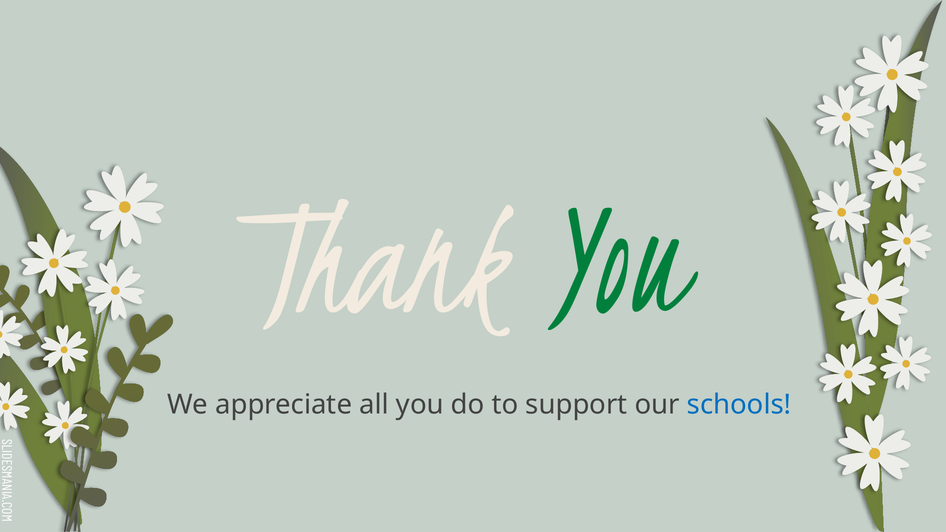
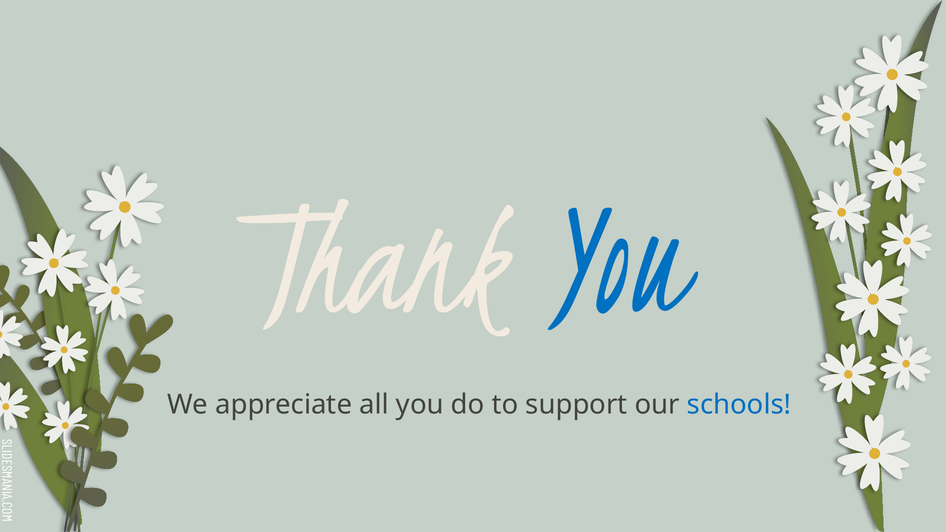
You colour: green -> blue (616, 252)
